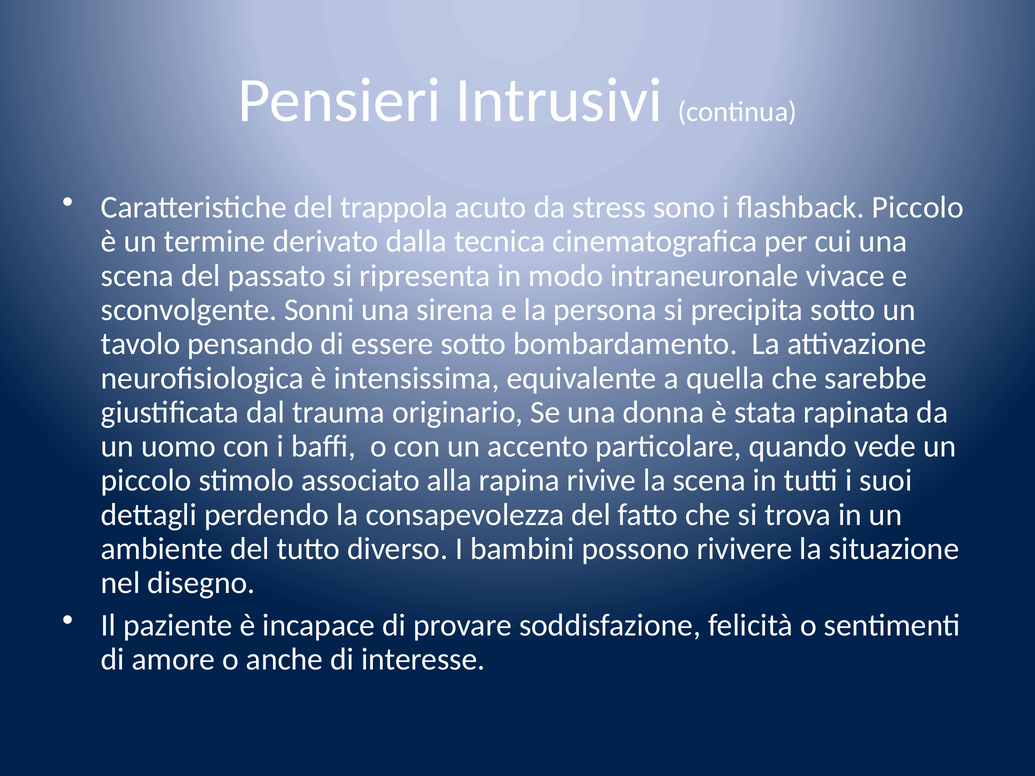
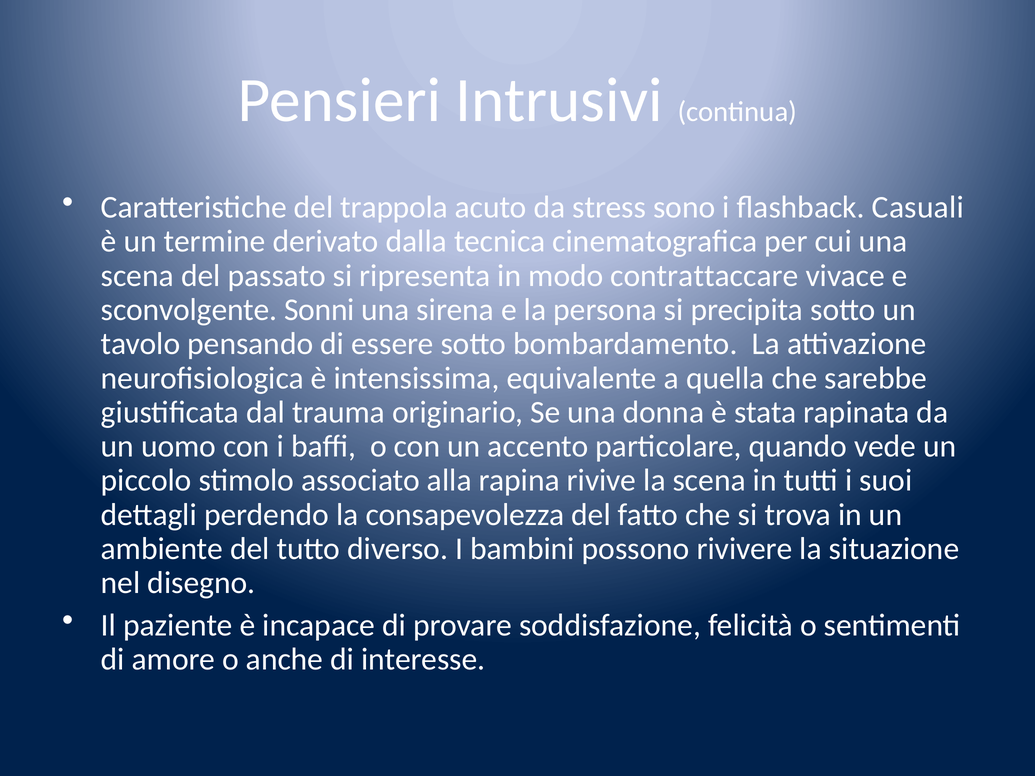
flashback Piccolo: Piccolo -> Casuali (918, 207)
intraneuronale: intraneuronale -> contrattaccare (704, 276)
